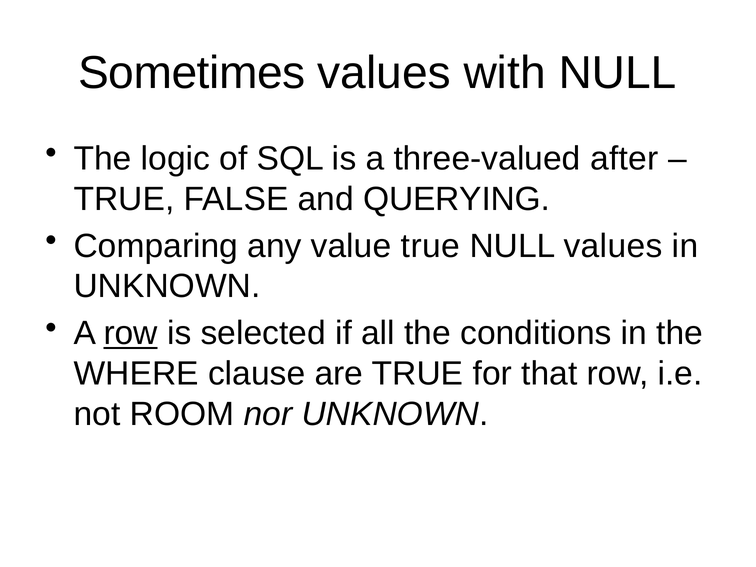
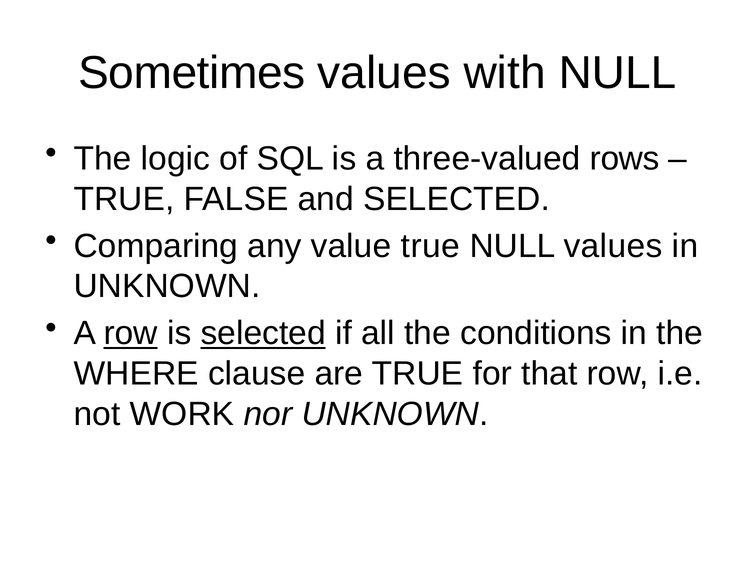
after: after -> rows (625, 159)
and QUERYING: QUERYING -> SELECTED (457, 199)
selected underline: none -> present (263, 333)
ROOM: ROOM -> WORK (182, 414)
